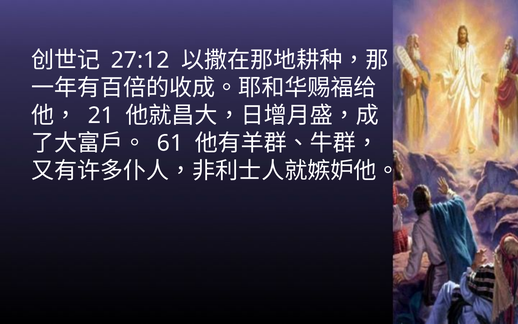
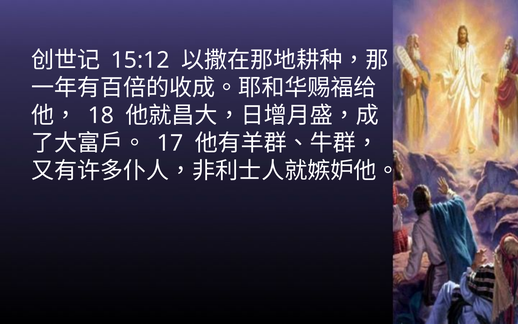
27:12: 27:12 -> 15:12 (140, 60)
21: 21 -> 18 (101, 115)
61: 61 -> 17 (170, 143)
